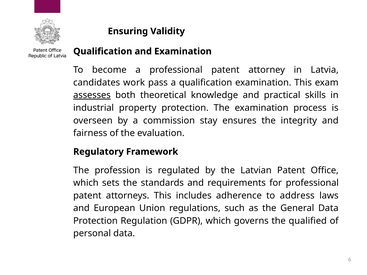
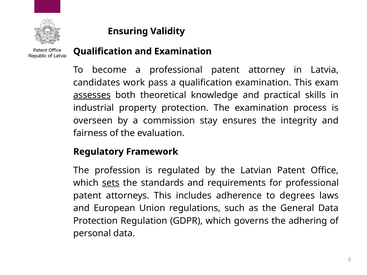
sets underline: none -> present (111, 183)
address: address -> degrees (297, 196)
qualified: qualified -> adhering (308, 221)
